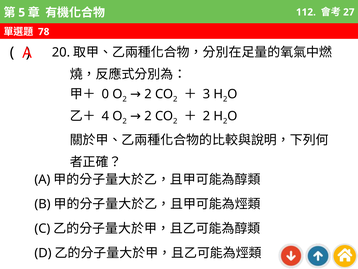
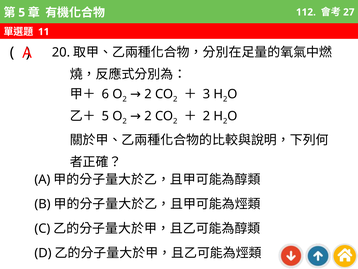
78: 78 -> 11 (44, 32)
0: 0 -> 6 (105, 94)
4: 4 -> 5 (105, 116)
